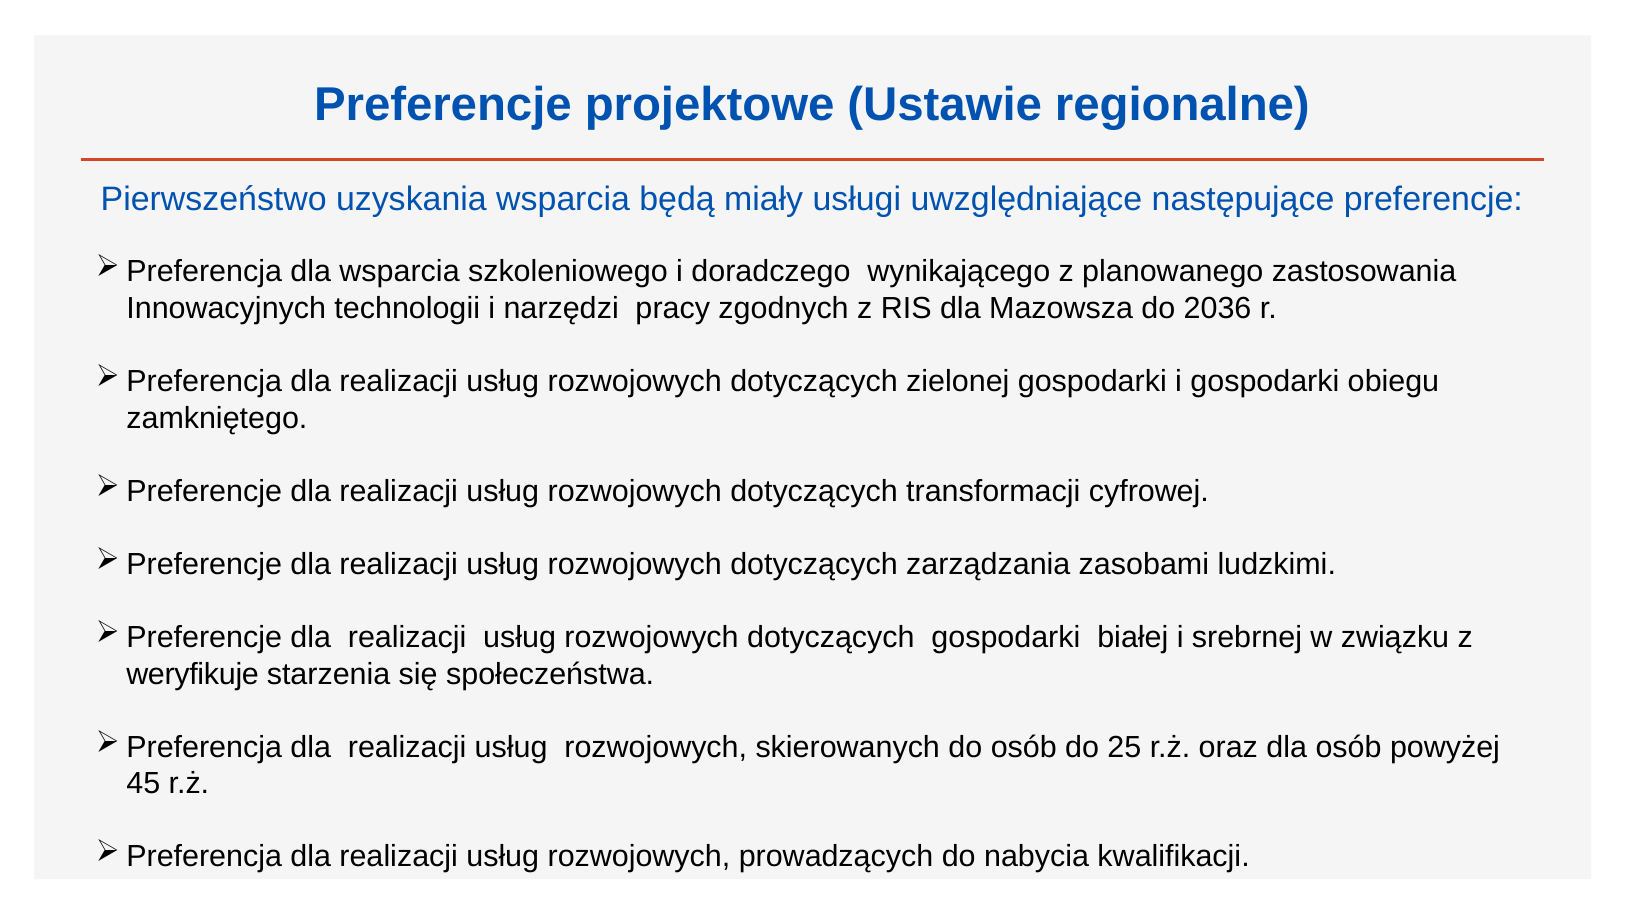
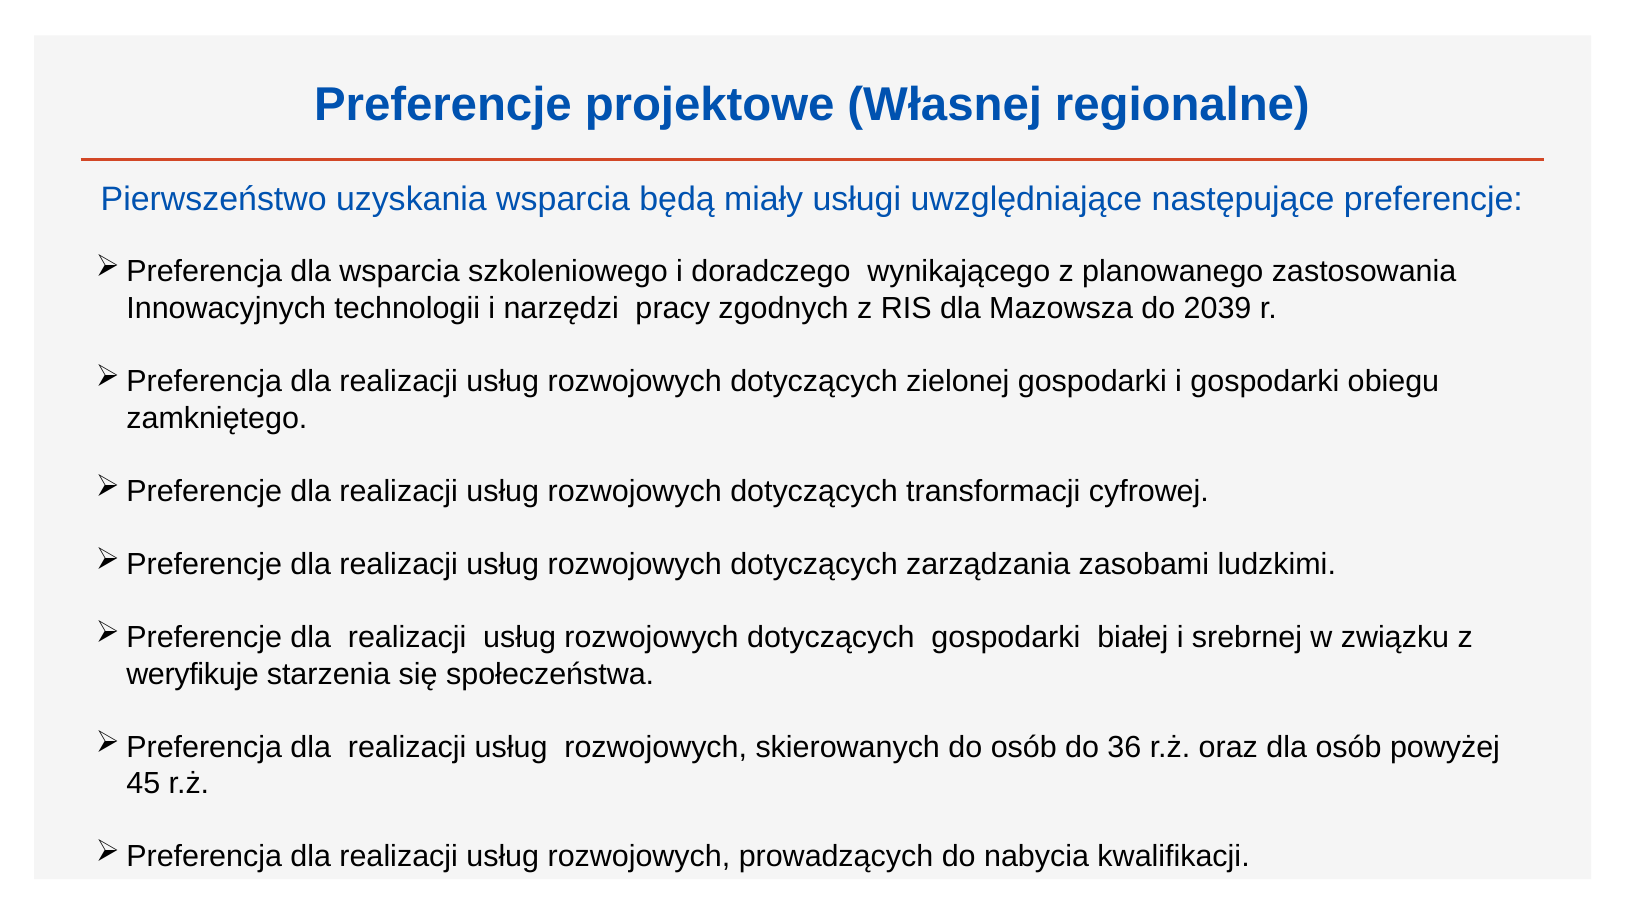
Ustawie: Ustawie -> Własnej (945, 105)
2036: 2036 -> 2039 (1218, 308)
25: 25 -> 36 (1124, 747)
